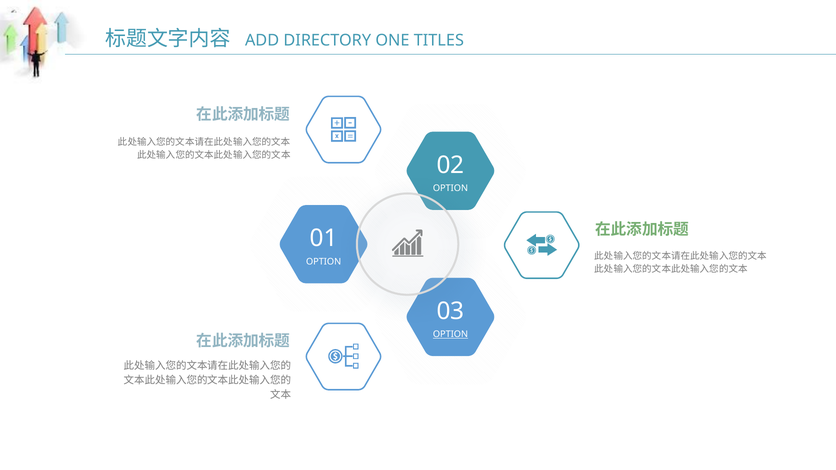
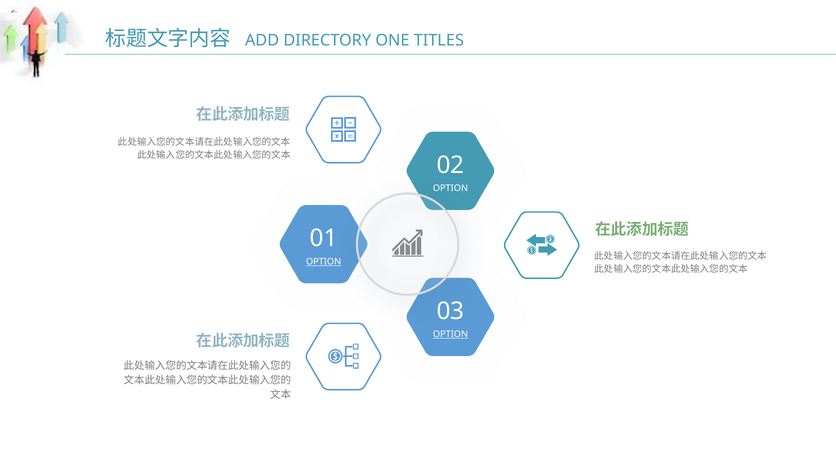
OPTION underline: none -> present (324, 262)
